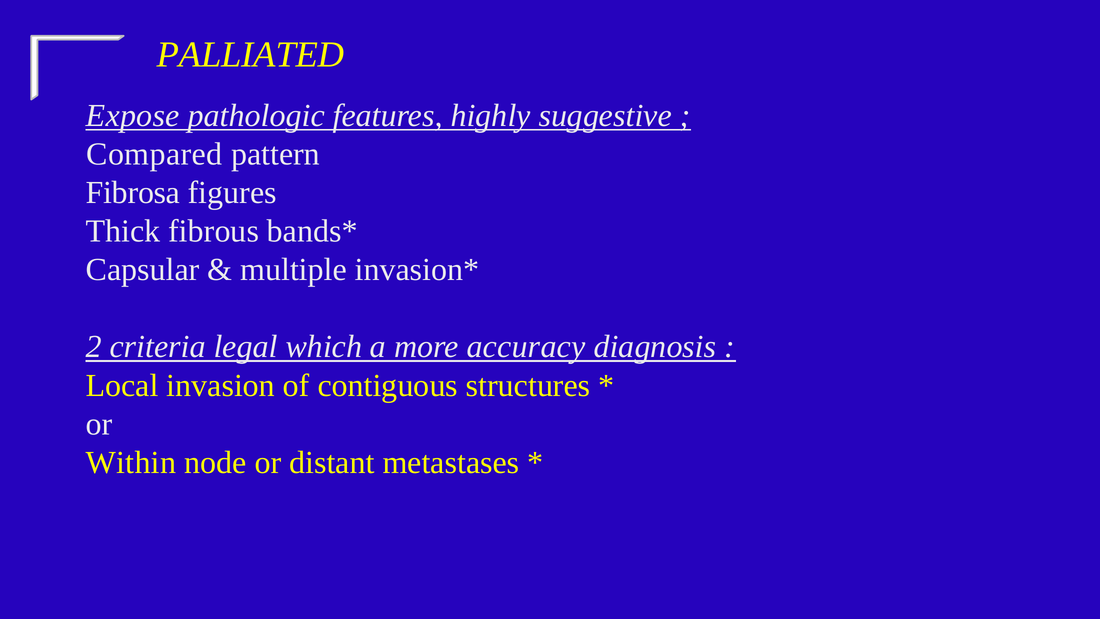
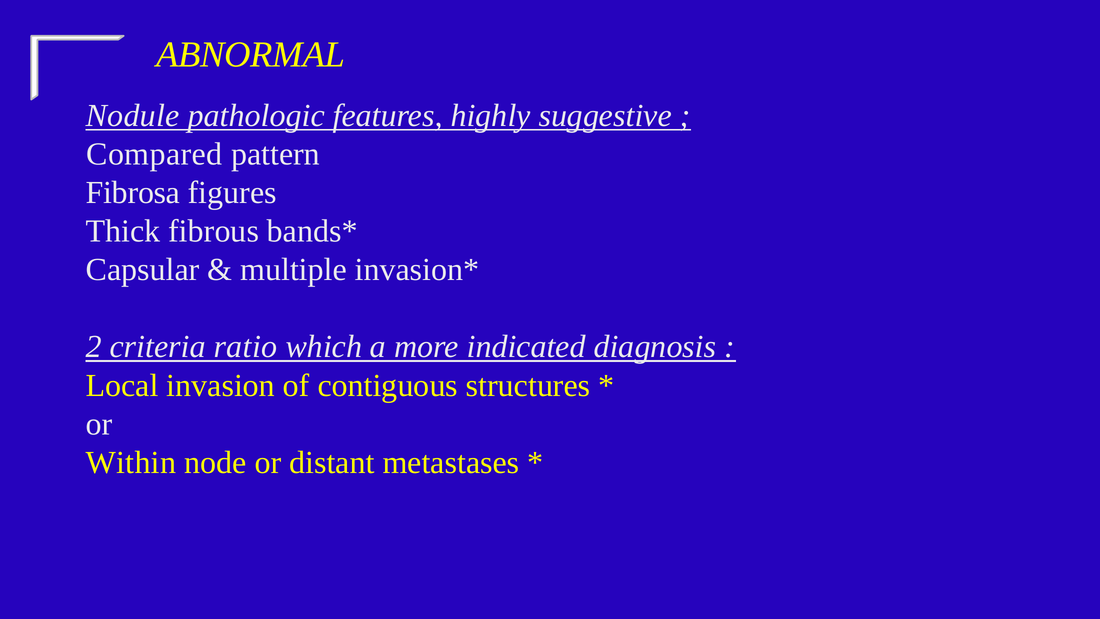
PALLIATED: PALLIATED -> ABNORMAL (251, 55)
Expose: Expose -> Nodule (133, 116)
legal: legal -> ratio (245, 347)
accuracy: accuracy -> indicated (526, 347)
